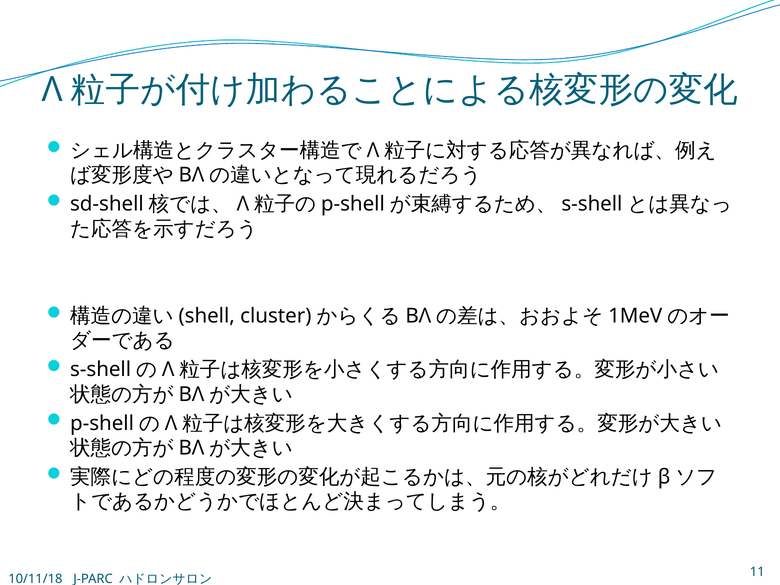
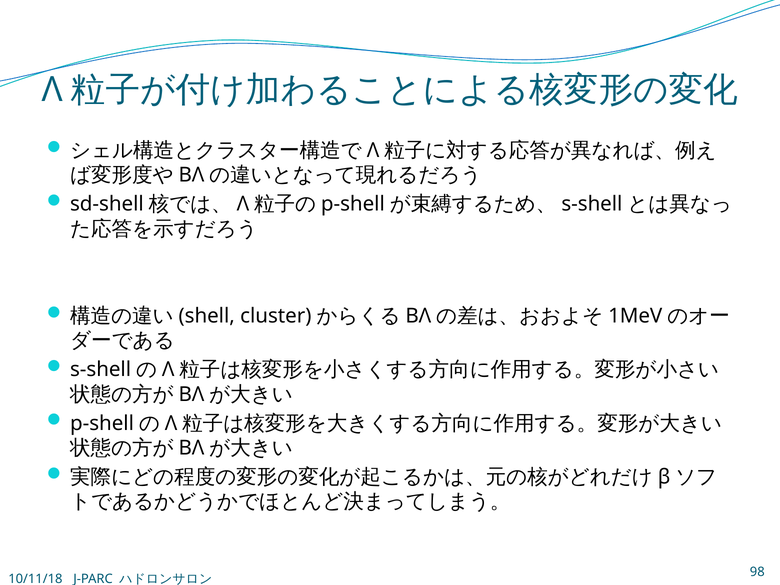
11: 11 -> 98 (757, 572)
